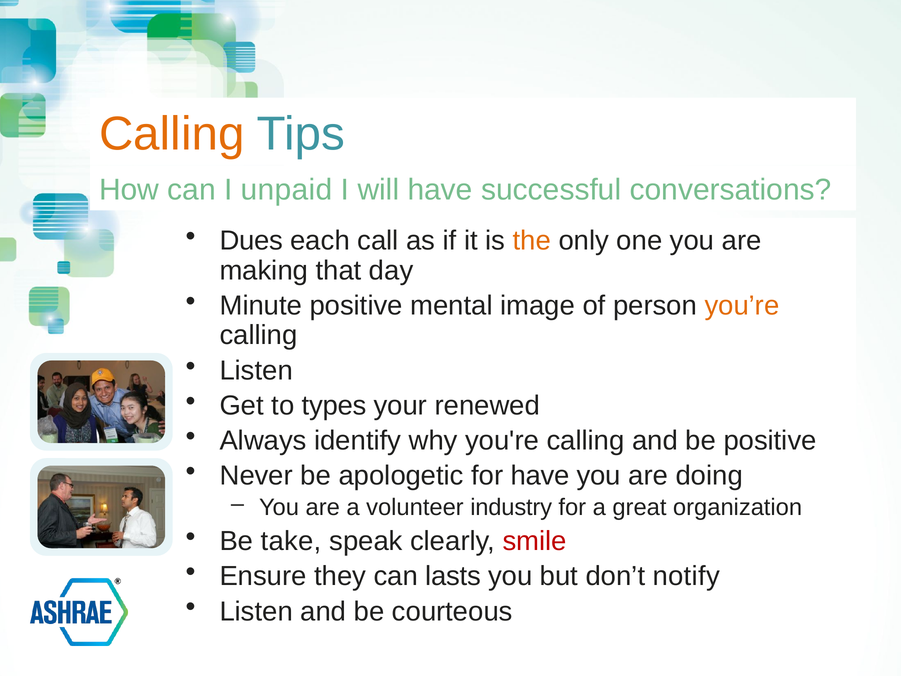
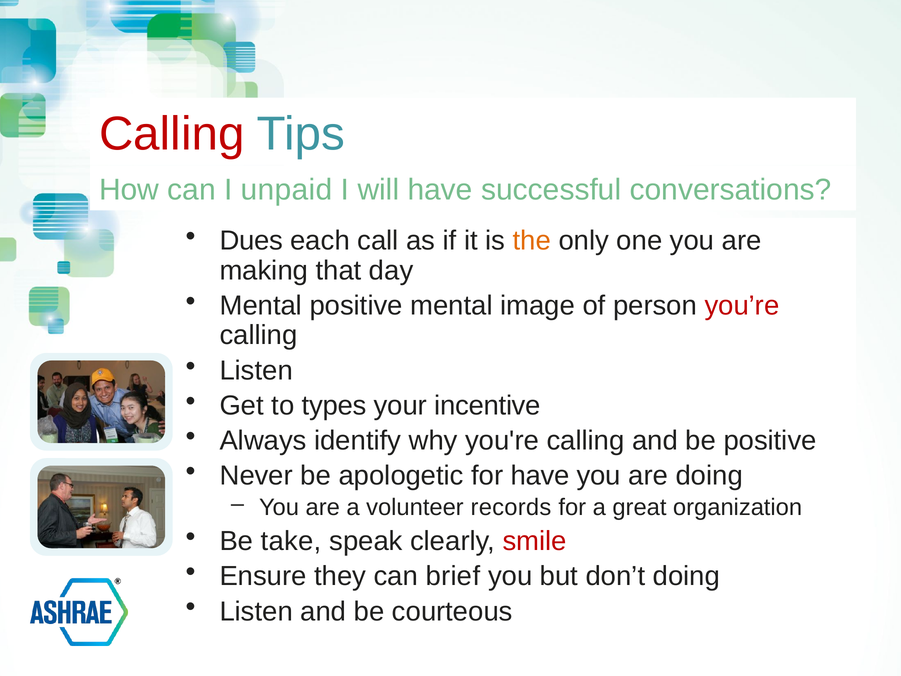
Calling colour: orange -> red (172, 134)
Minute: Minute -> Mental (261, 306)
you’re colour: orange -> red (742, 306)
renewed: renewed -> incentive (488, 405)
industry: industry -> records (511, 507)
lasts: lasts -> brief (453, 576)
don’t notify: notify -> doing (686, 576)
